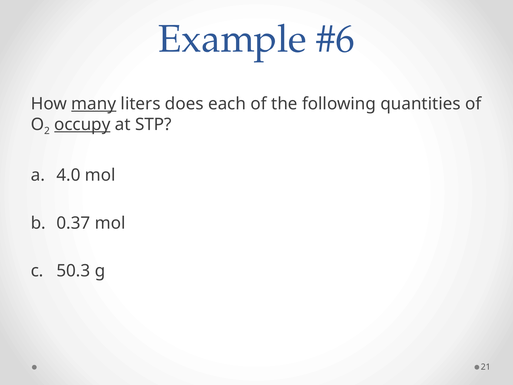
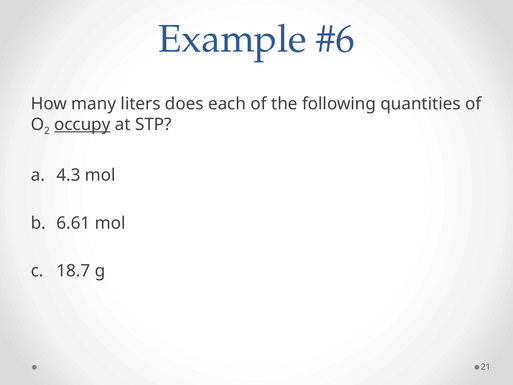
many underline: present -> none (94, 104)
4.0: 4.0 -> 4.3 (68, 175)
0.37: 0.37 -> 6.61 (73, 223)
50.3: 50.3 -> 18.7 (73, 271)
